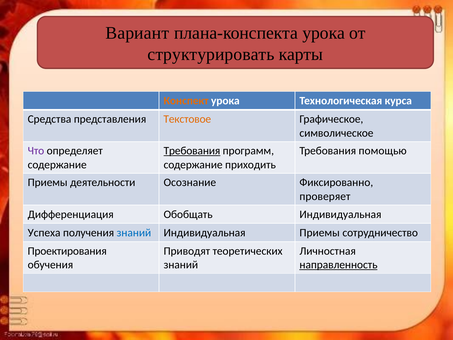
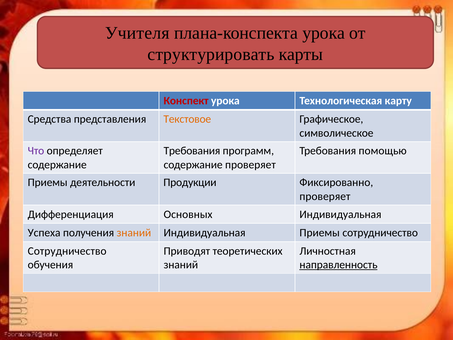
Вариант: Вариант -> Учителя (137, 33)
Конспект colour: orange -> red (186, 101)
курса: курса -> карту (398, 101)
Требования underline: present -> none (192, 151)
содержание приходить: приходить -> проверяет (250, 165)
Осознание: Осознание -> Продукции (190, 182)
Обобщать: Обобщать -> Основных (188, 214)
знаний colour: blue -> orange (134, 233)
Проектирования: Проектирования -> Сотрудничество (67, 251)
